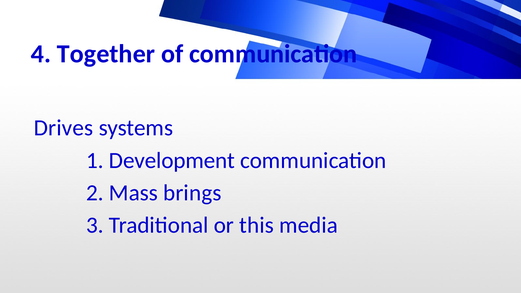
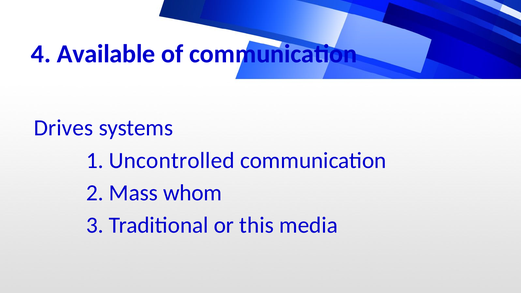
Together: Together -> Available (106, 54)
Development: Development -> Uncontrolled (172, 160)
brings: brings -> whom (193, 193)
